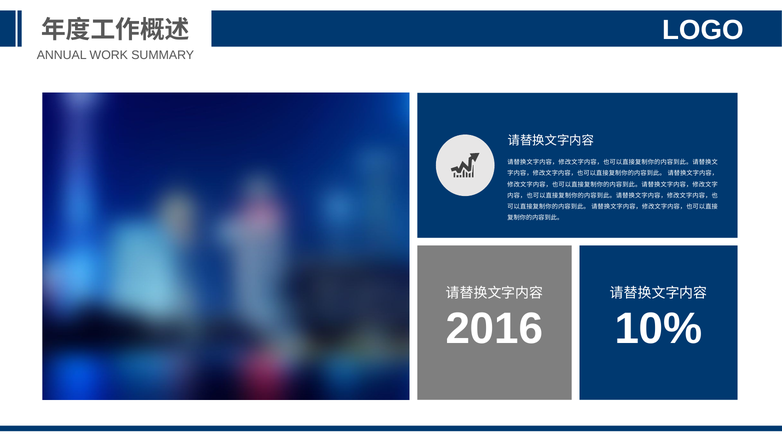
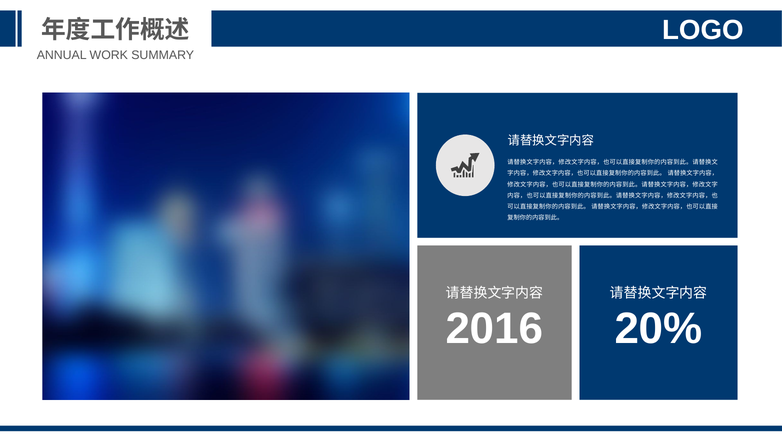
10%: 10% -> 20% (658, 329)
